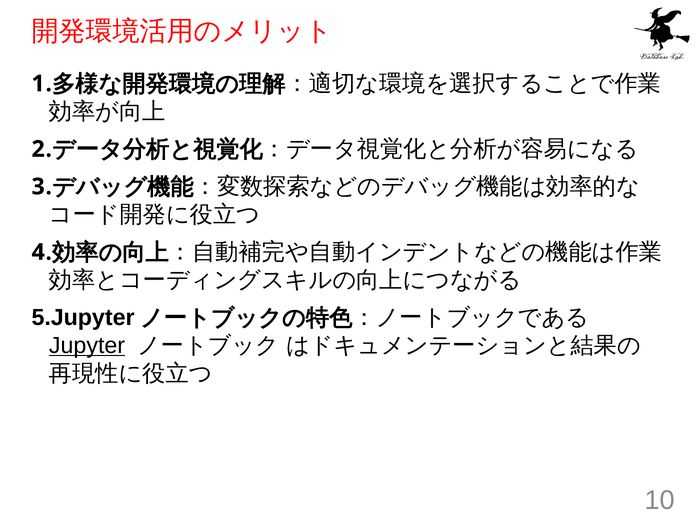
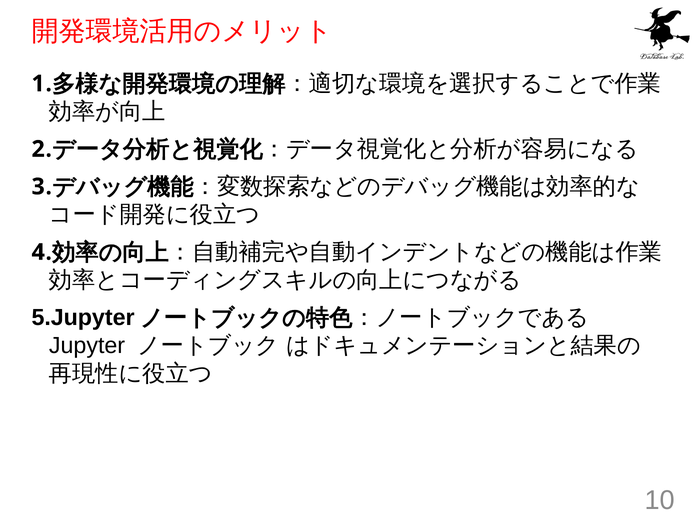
Jupyter underline: present -> none (87, 345)
